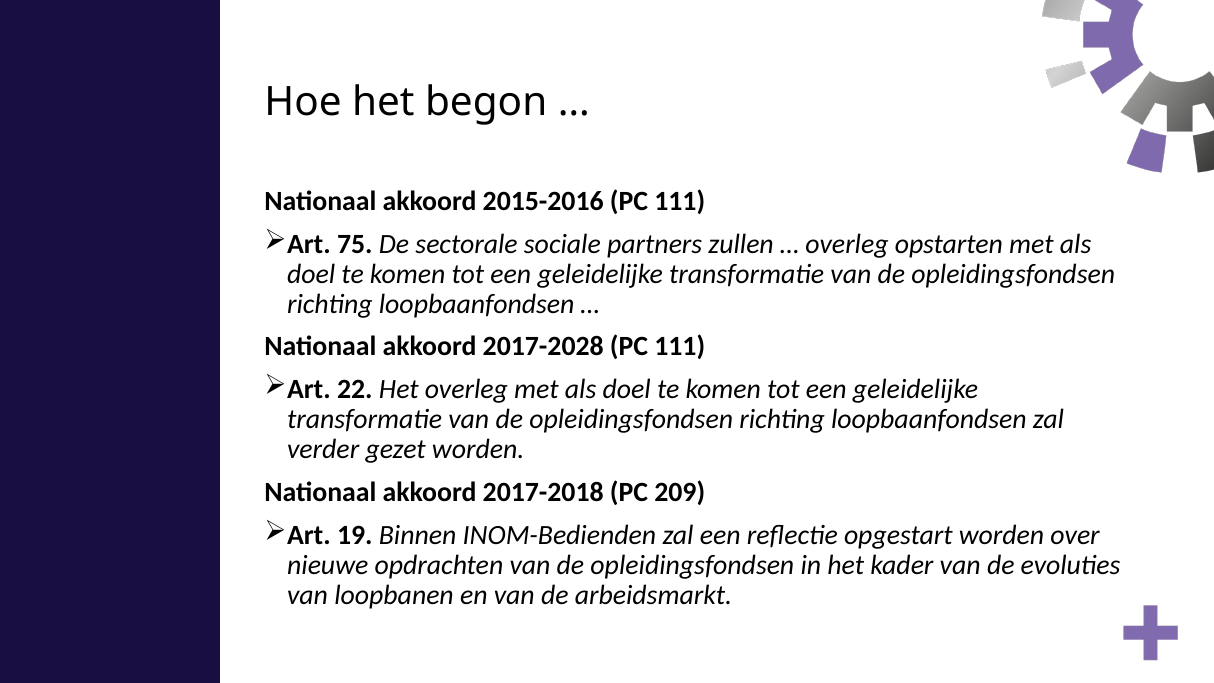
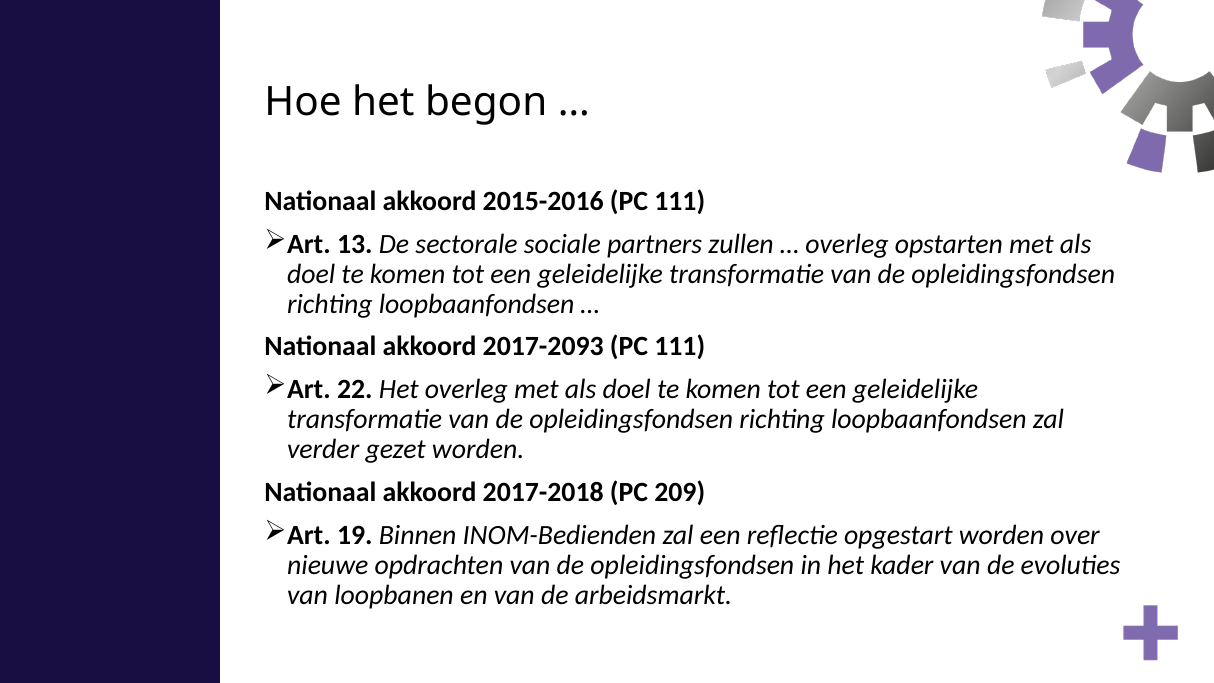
75: 75 -> 13 (355, 244)
2017-2028: 2017-2028 -> 2017-2093 (543, 347)
